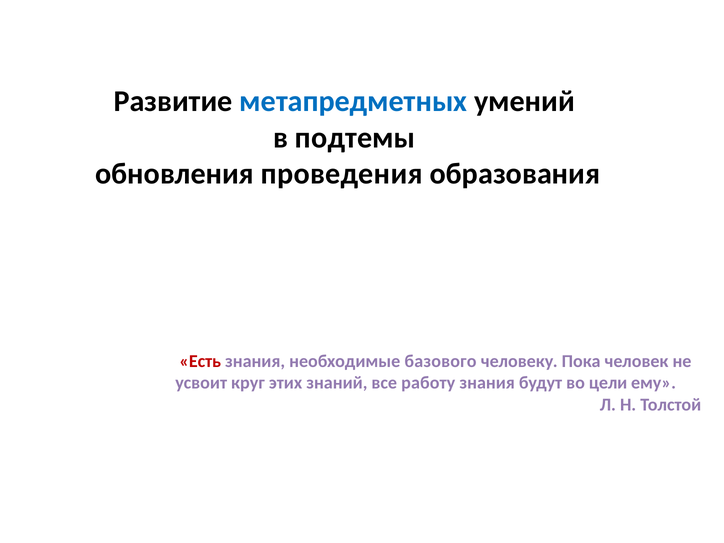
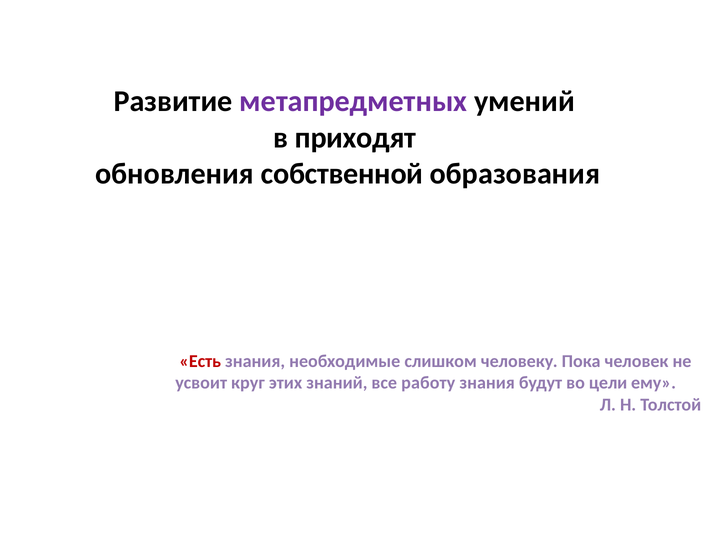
метапредметных colour: blue -> purple (353, 101)
подтемы: подтемы -> приходят (355, 138)
проведения: проведения -> собственной (342, 174)
базового: базового -> слишком (441, 361)
